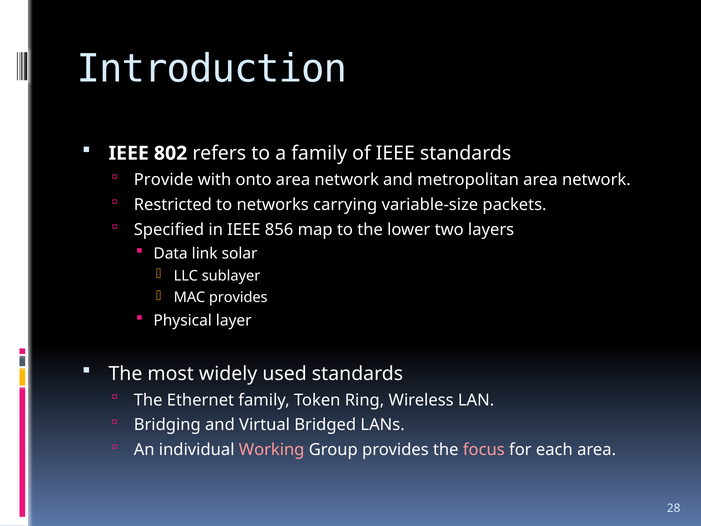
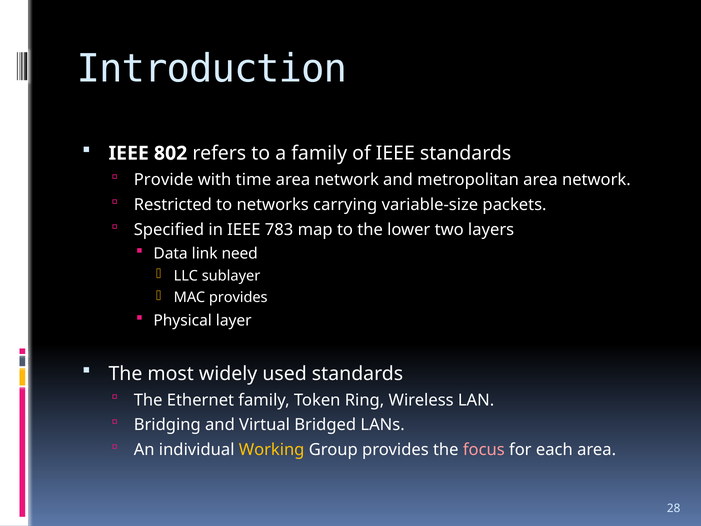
onto: onto -> time (253, 180)
856: 856 -> 783 (279, 230)
solar: solar -> need (240, 253)
Working colour: pink -> yellow (272, 450)
